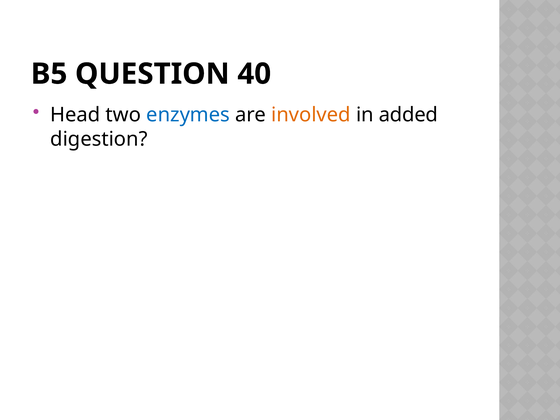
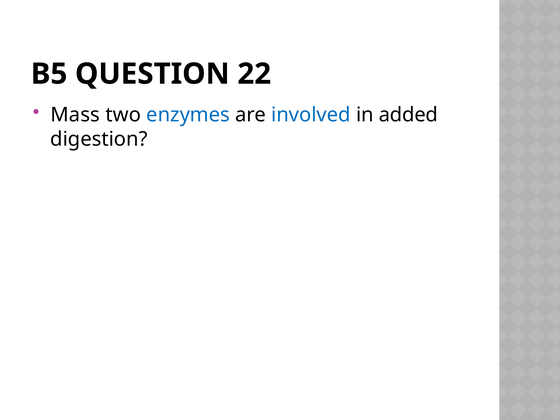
40: 40 -> 22 (254, 74)
Head: Head -> Mass (75, 115)
involved colour: orange -> blue (311, 115)
